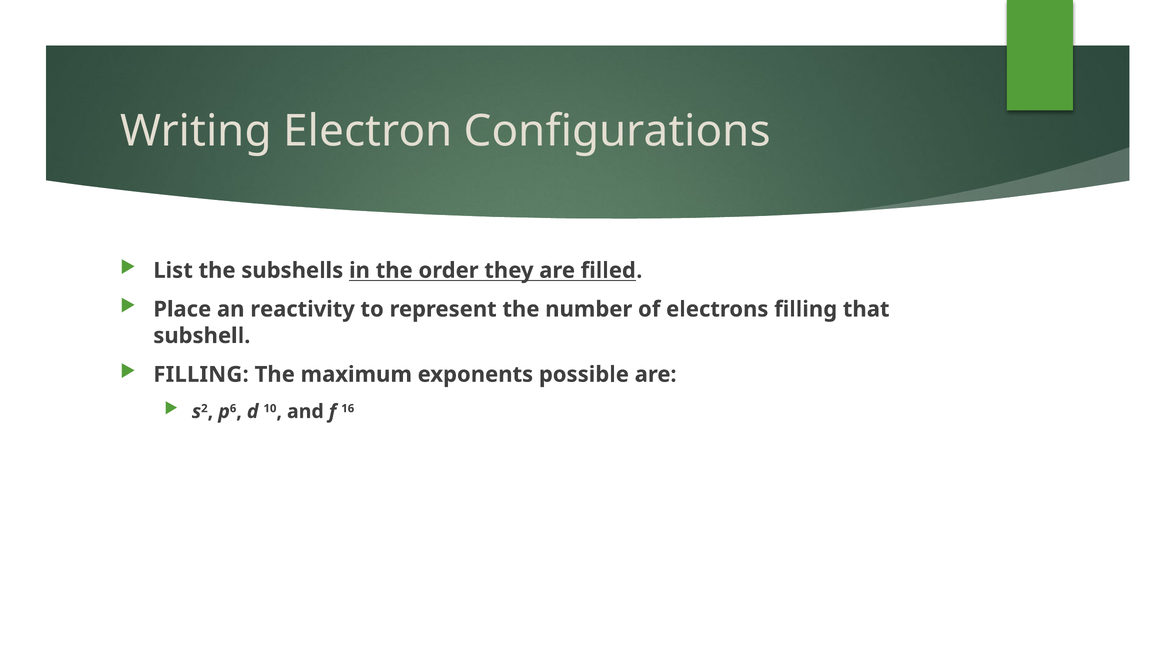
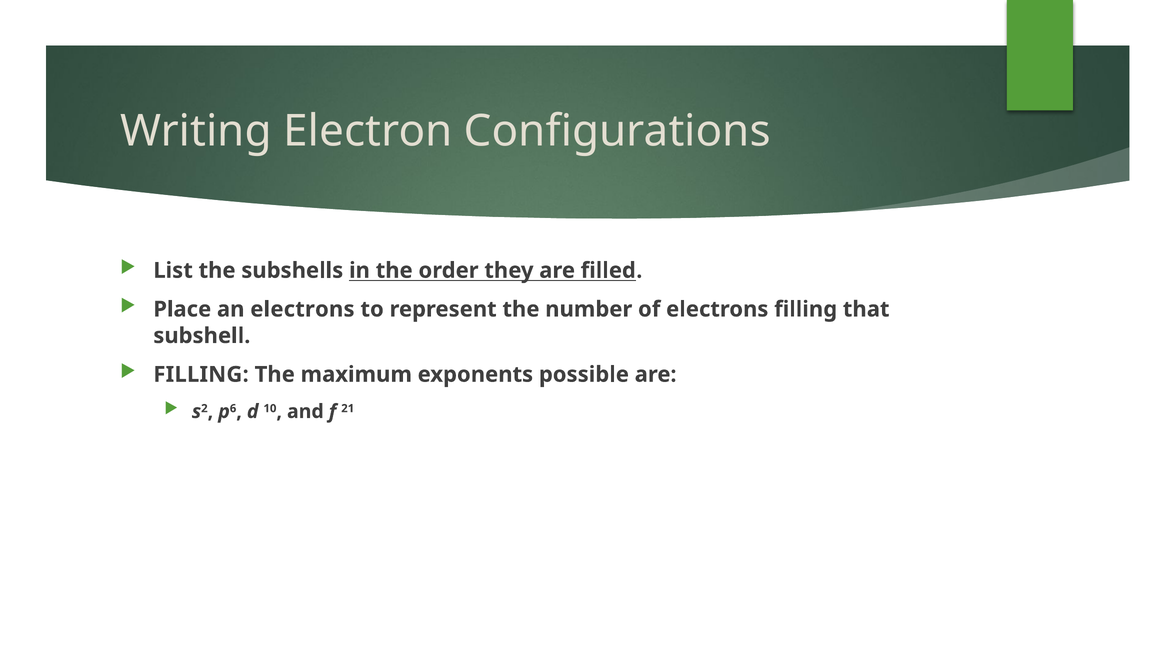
an reactivity: reactivity -> electrons (302, 309)
16: 16 -> 21 (348, 408)
